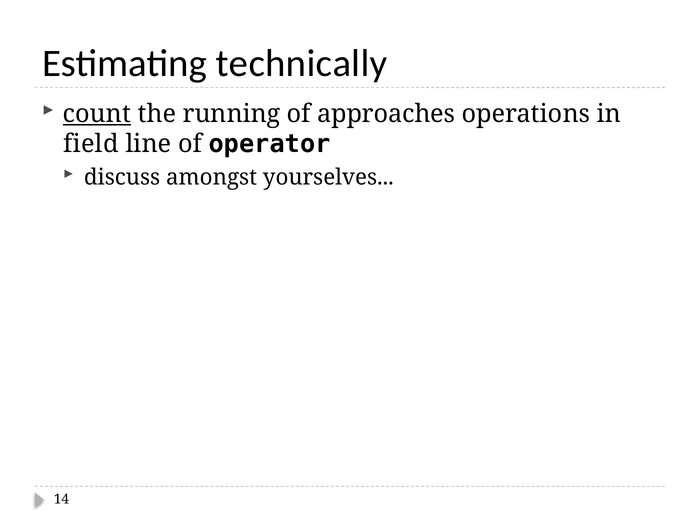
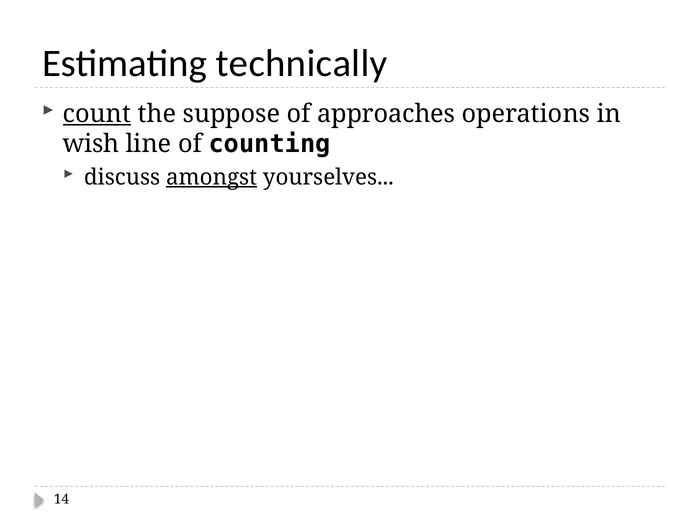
running: running -> suppose (231, 114)
field: field -> wish (91, 144)
operator: operator -> counting (270, 144)
amongst underline: none -> present (212, 177)
